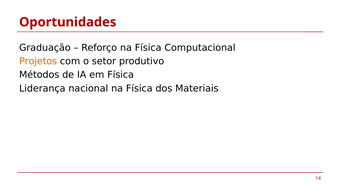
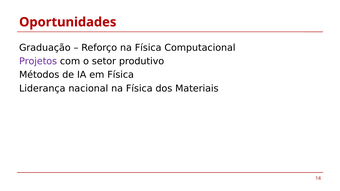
Projetos colour: orange -> purple (38, 61)
